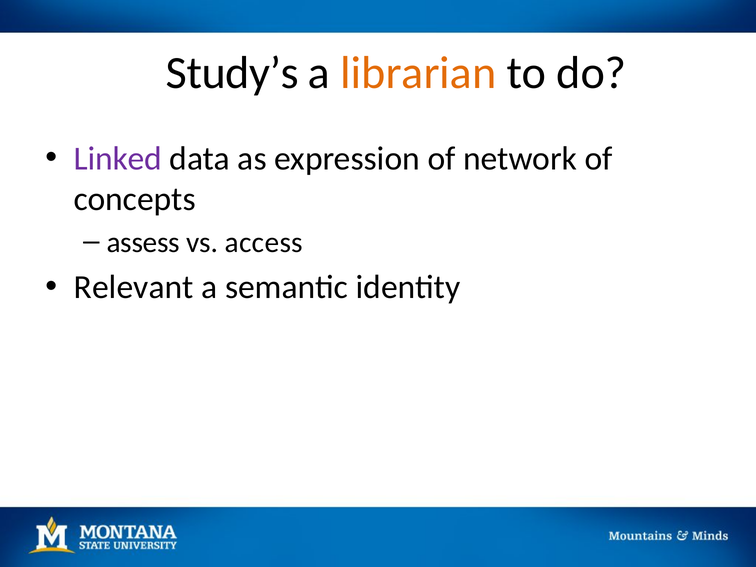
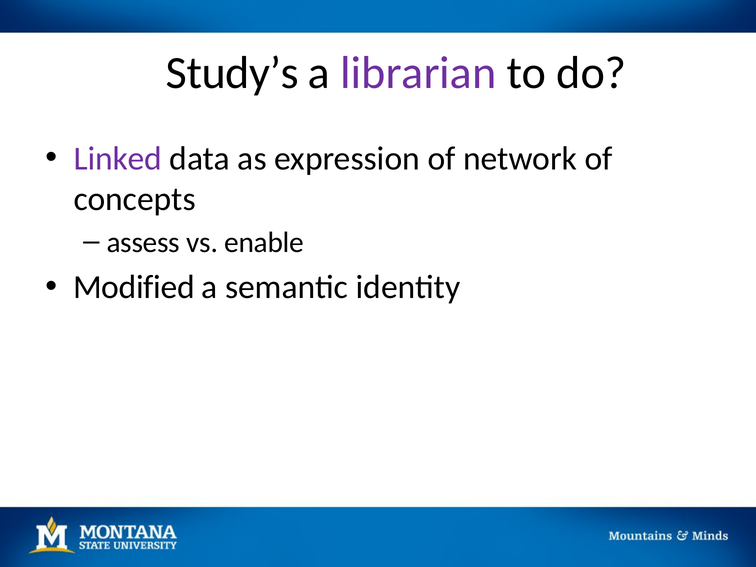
librarian colour: orange -> purple (418, 73)
access: access -> enable (264, 242)
Relevant: Relevant -> Modified (134, 287)
